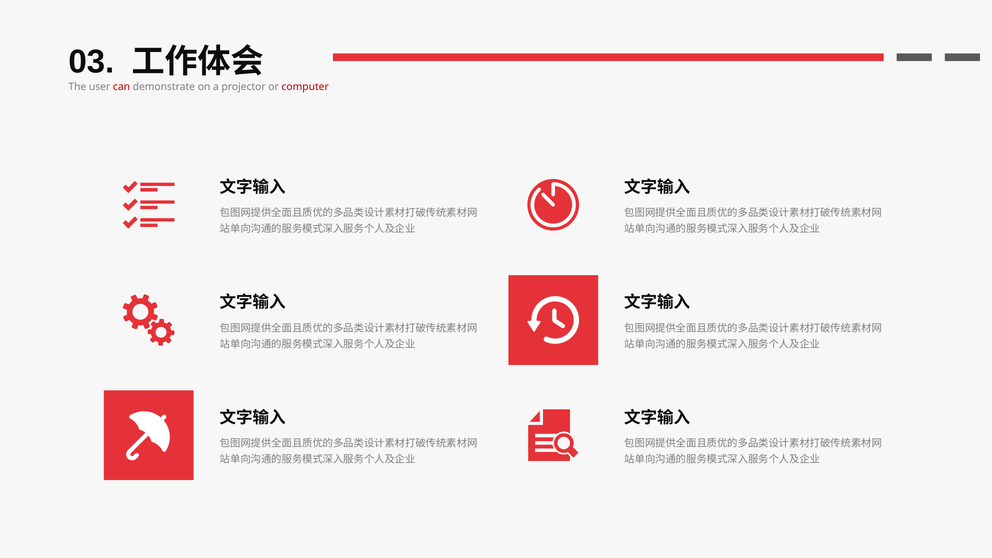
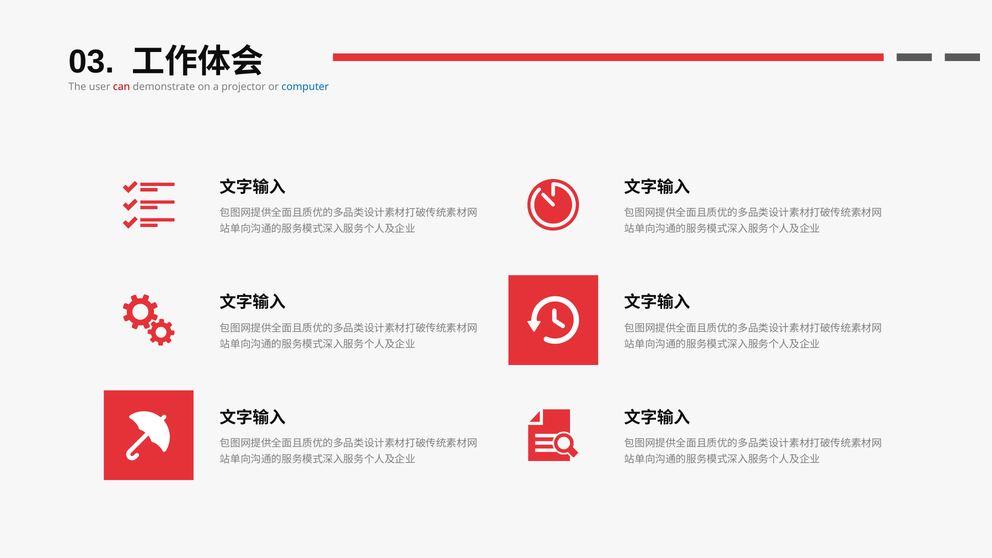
computer colour: red -> blue (305, 87)
